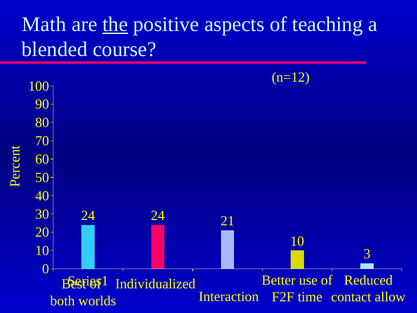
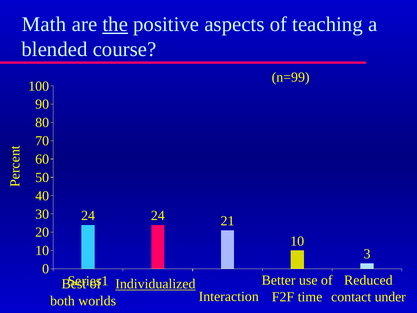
n=12: n=12 -> n=99 (291, 77)
Individualized underline: none -> present (155, 284)
allow: allow -> under (390, 297)
